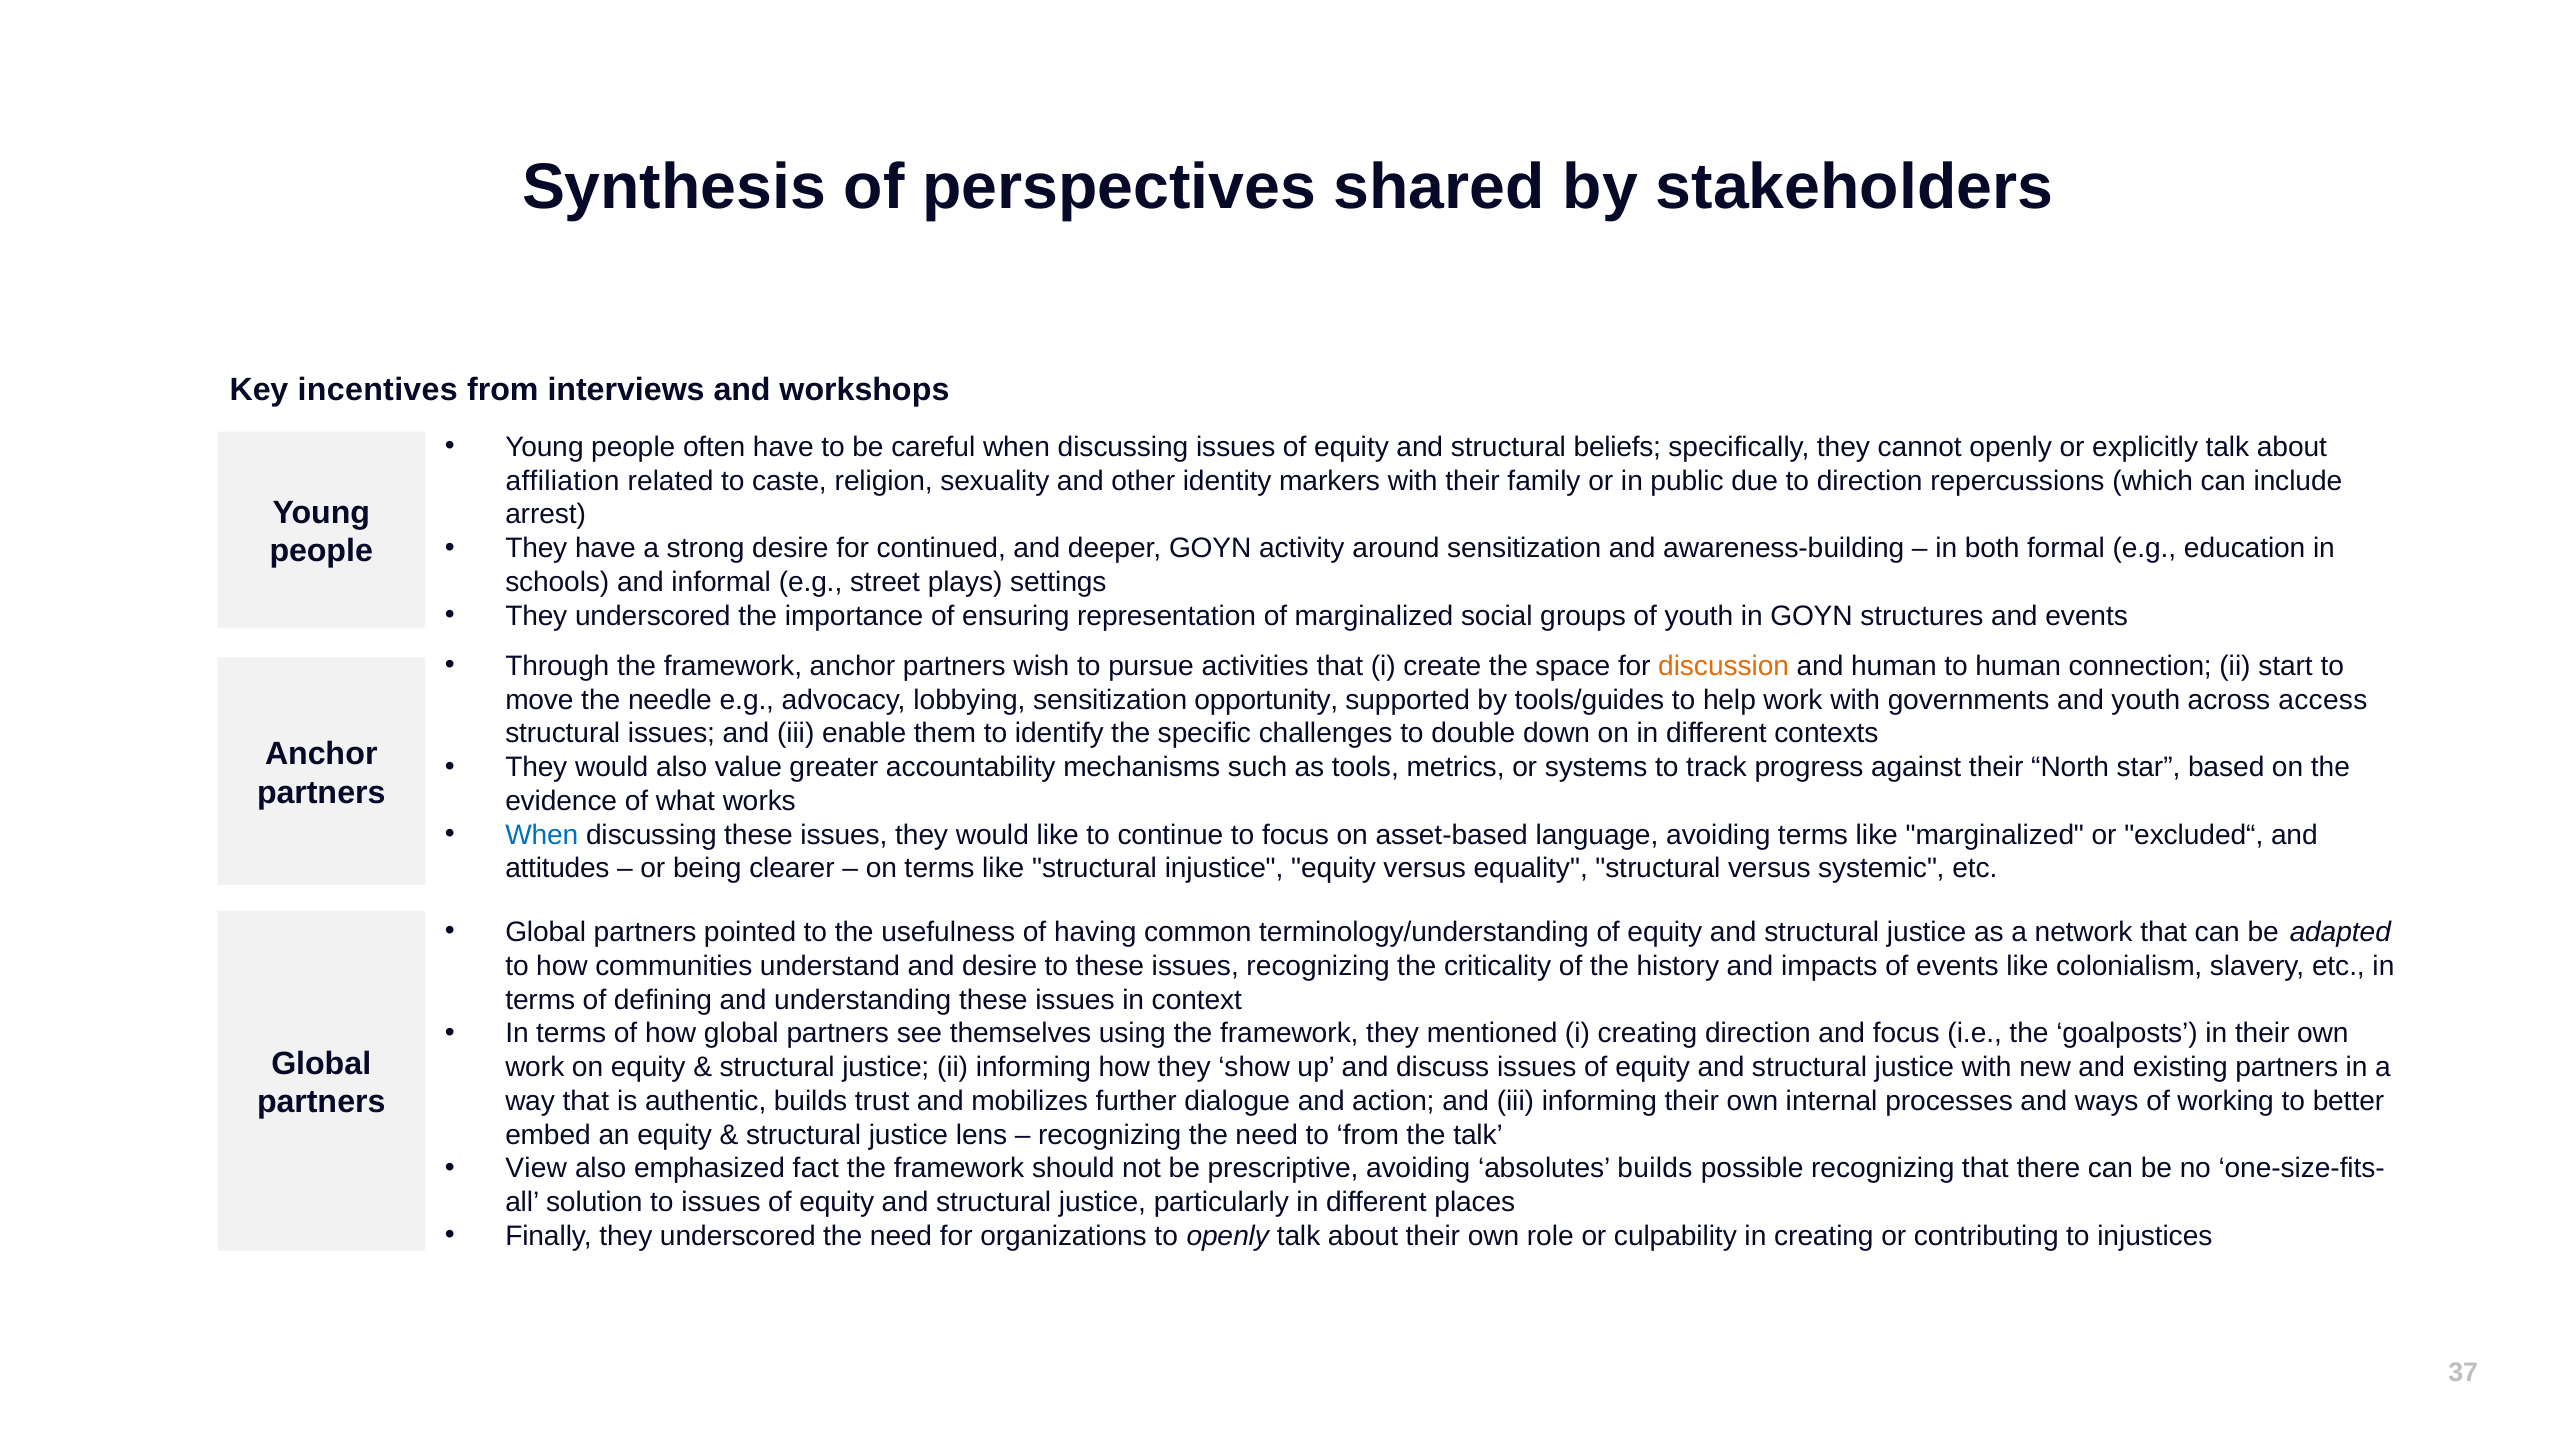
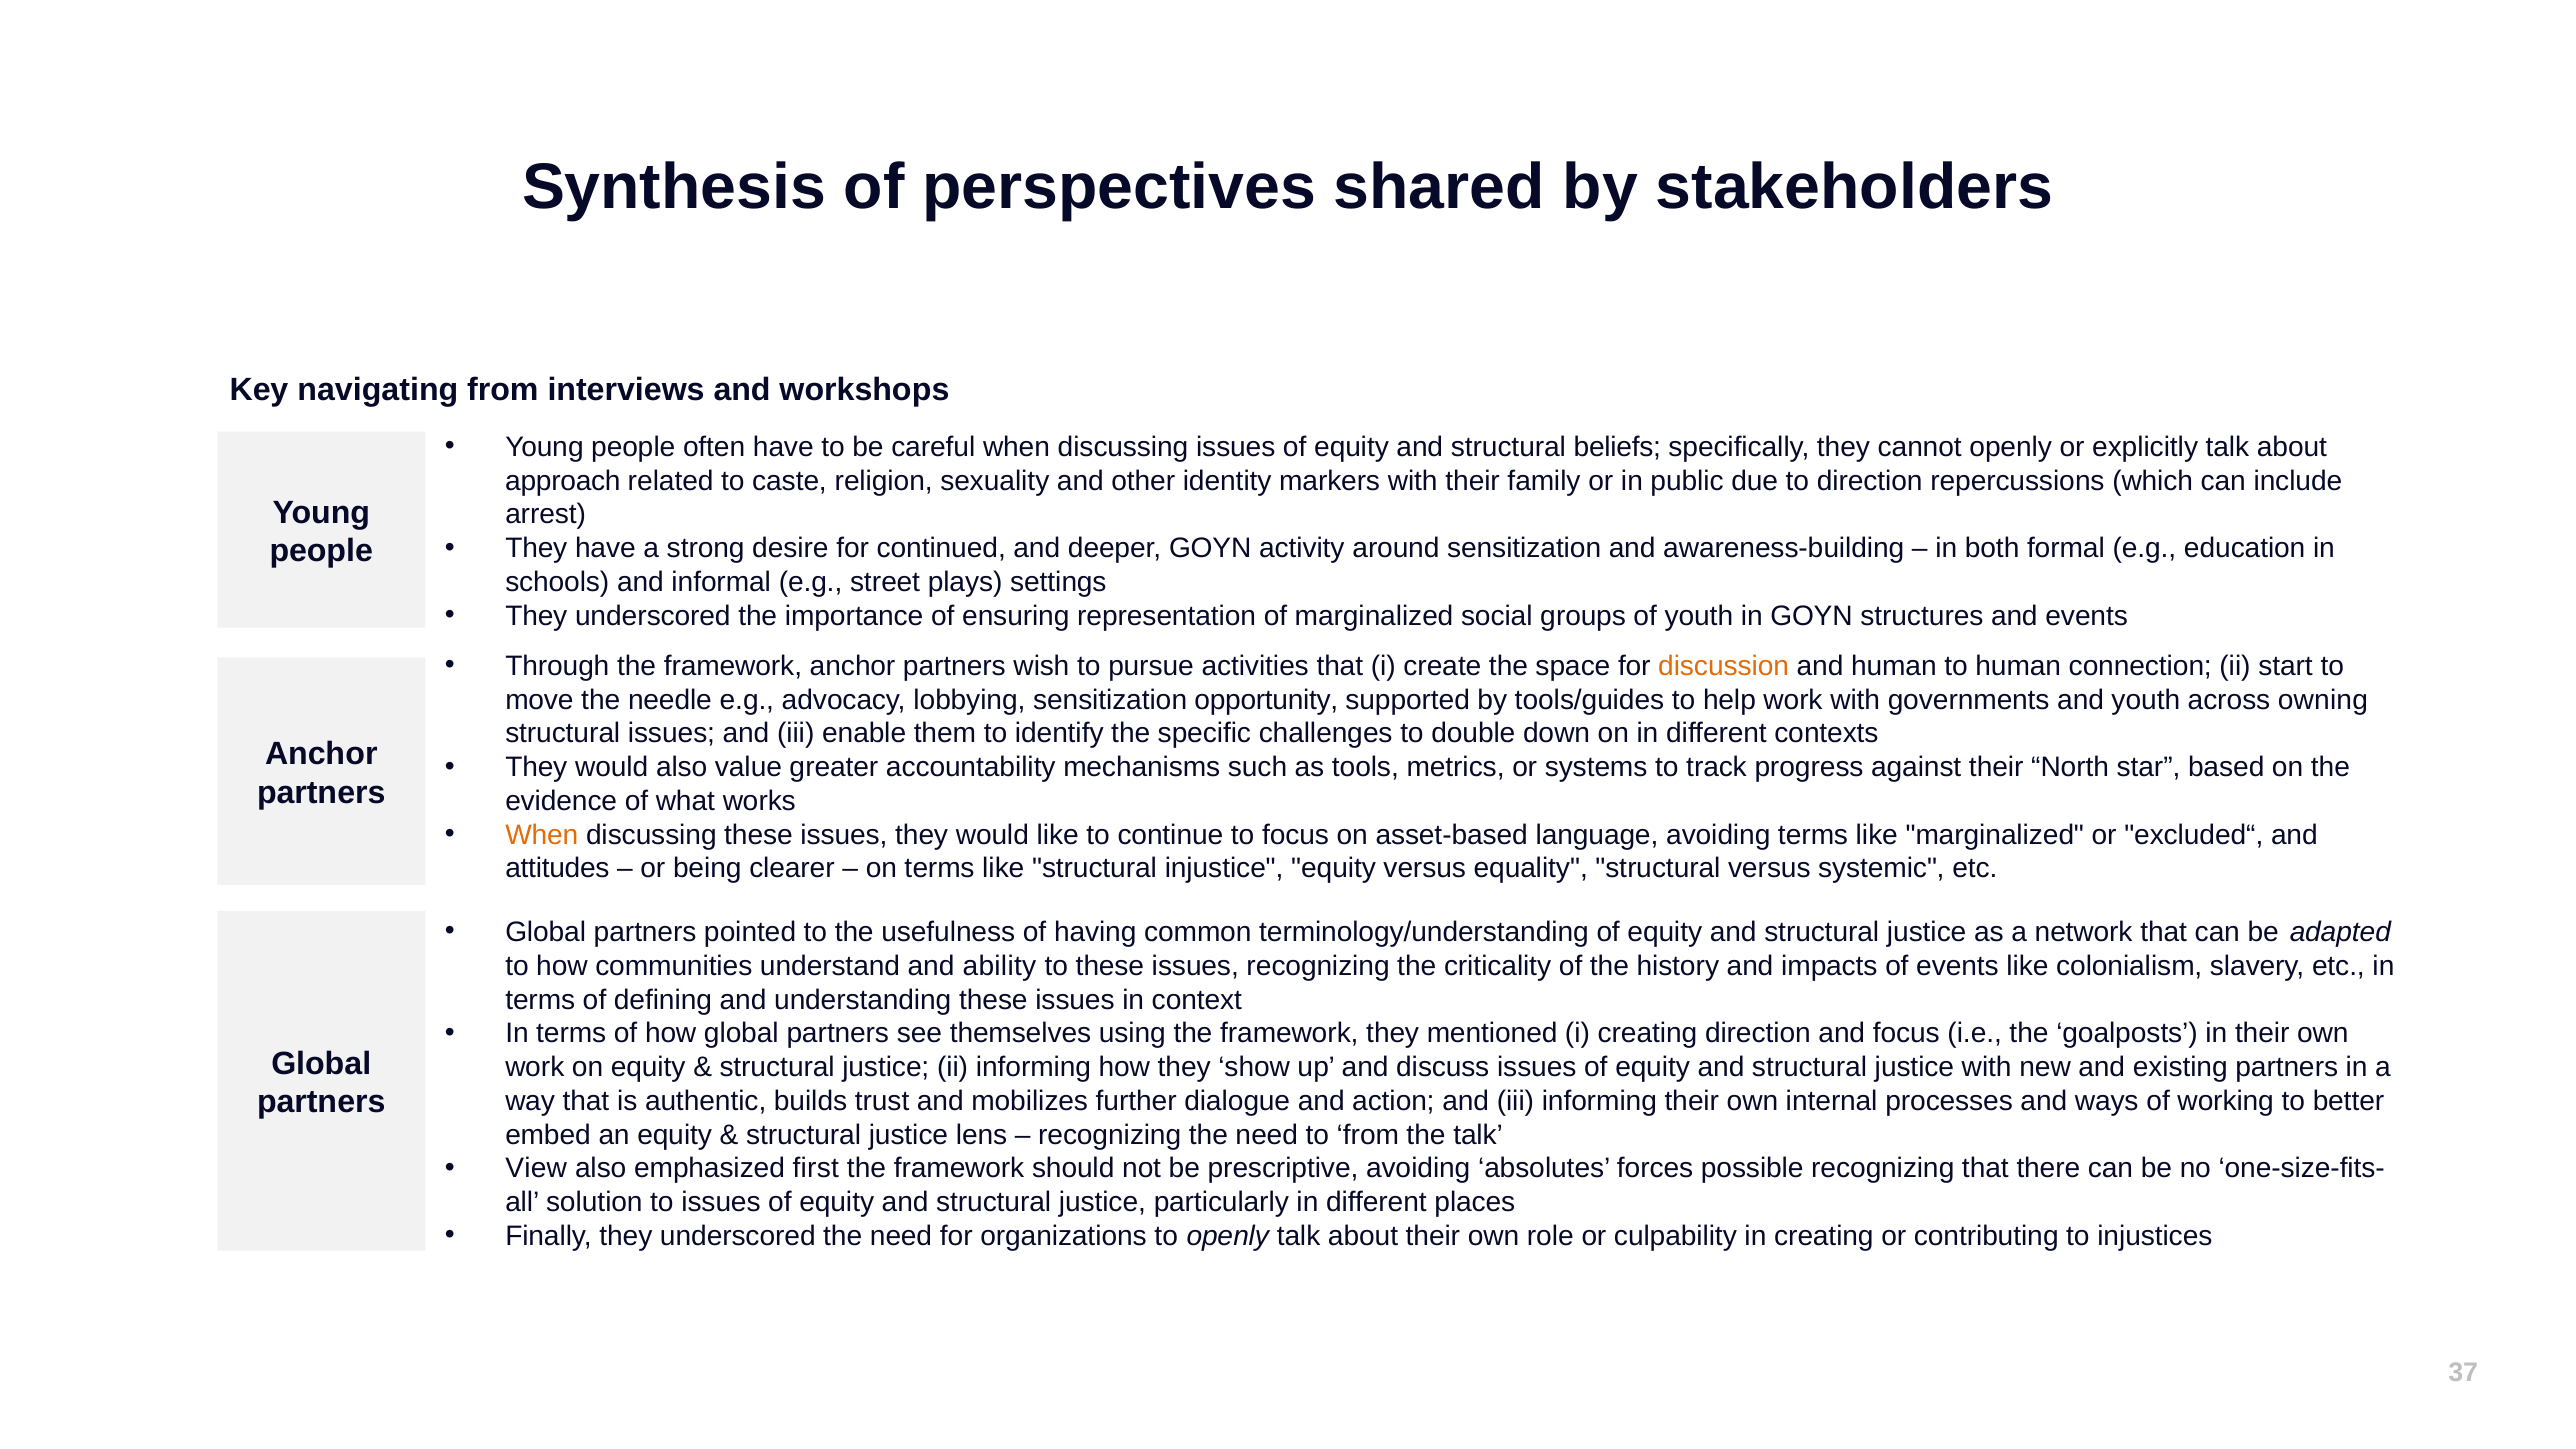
incentives: incentives -> navigating (378, 390)
affiliation: affiliation -> approach (563, 481)
access: access -> owning (2323, 700)
When colour: blue -> orange (542, 835)
and desire: desire -> ability (999, 966)
fact: fact -> first (816, 1169)
absolutes builds: builds -> forces (1655, 1169)
